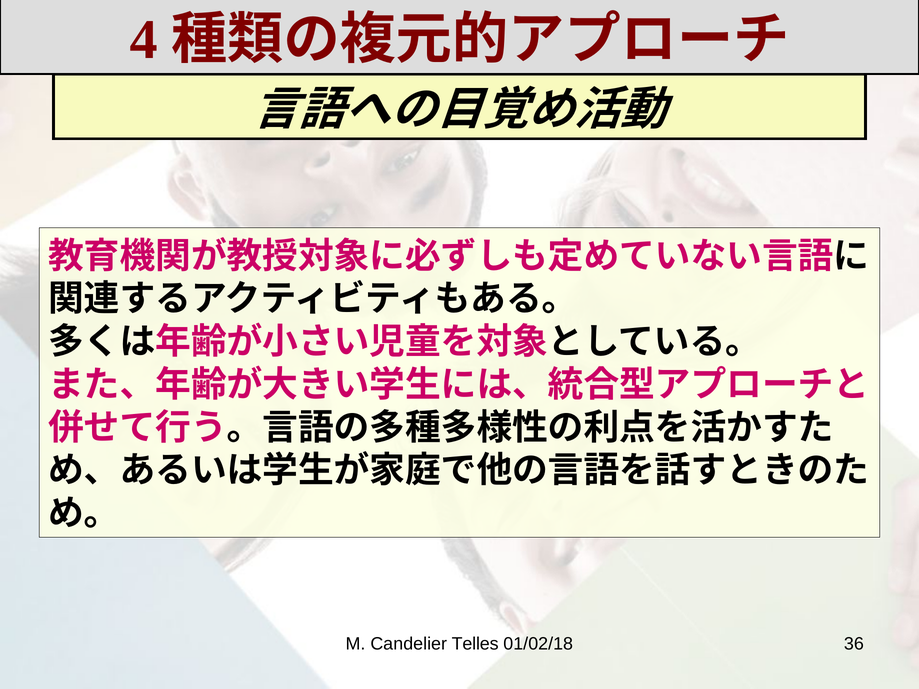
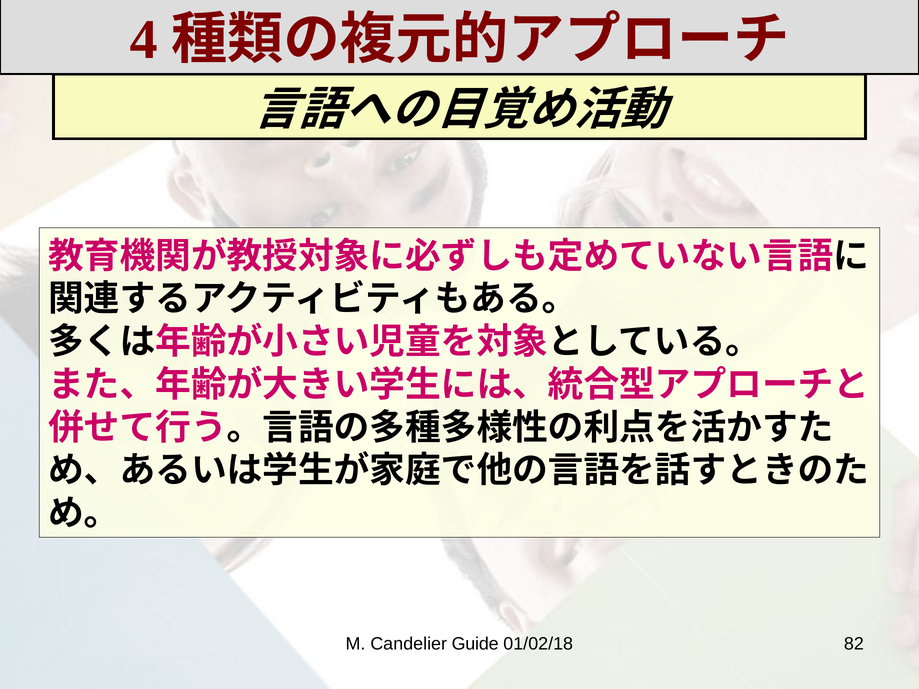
Telles: Telles -> Guide (475, 644)
36: 36 -> 82 (854, 644)
